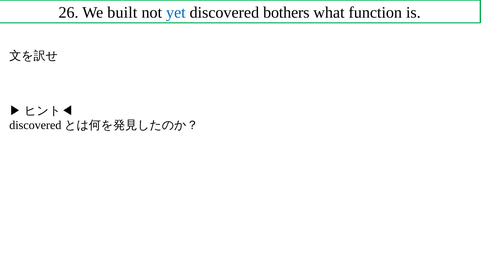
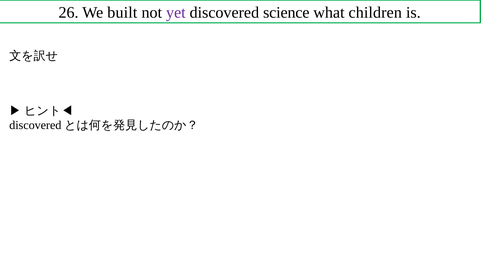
yet colour: blue -> purple (176, 13)
bothers: bothers -> science (286, 13)
function: function -> children (375, 13)
